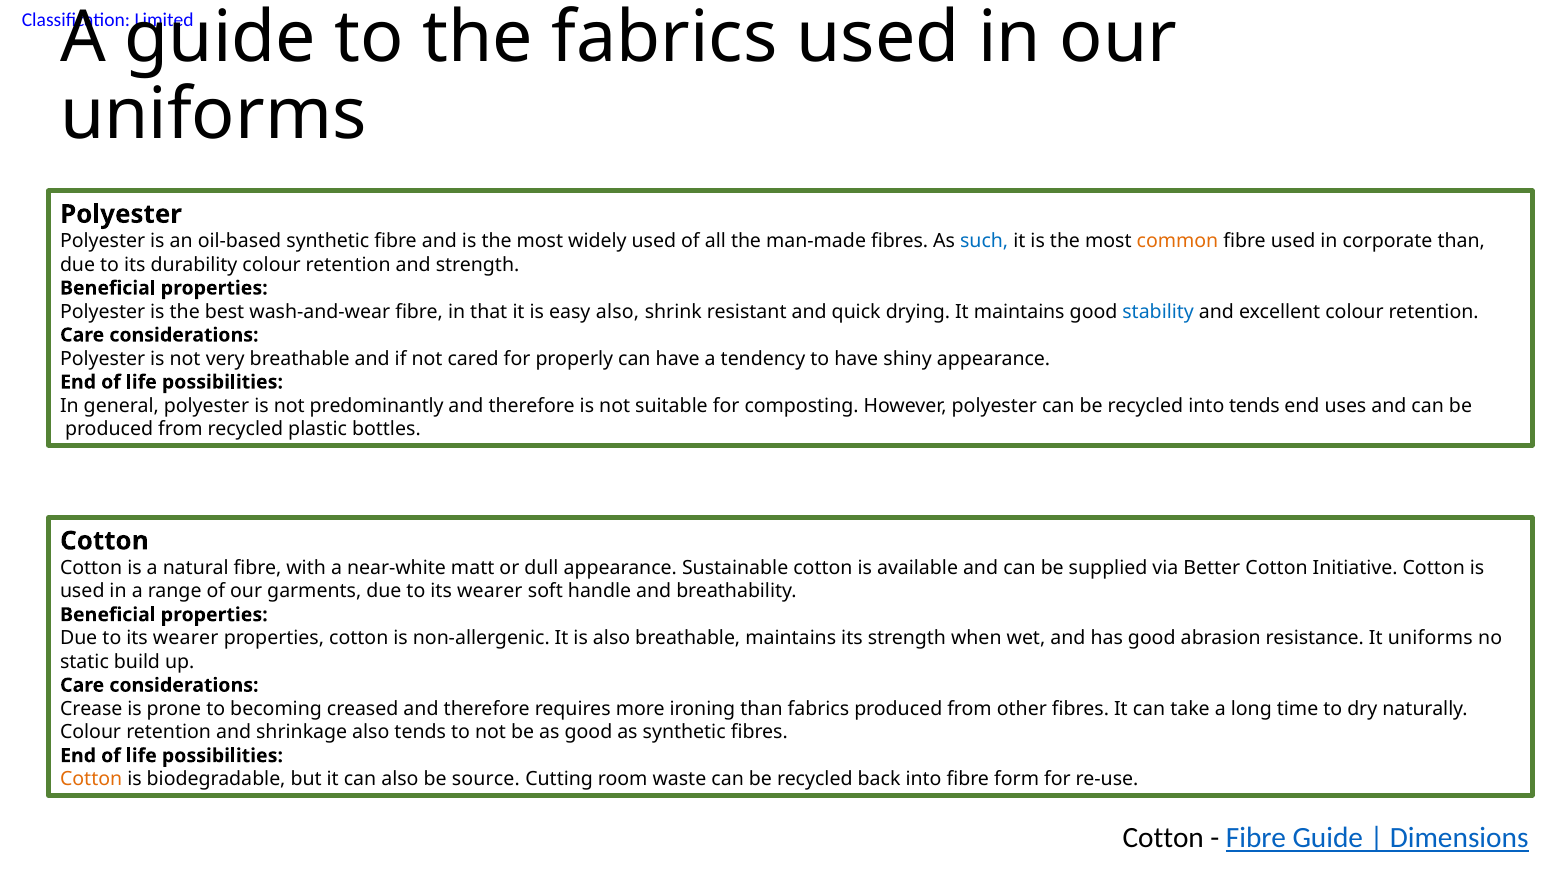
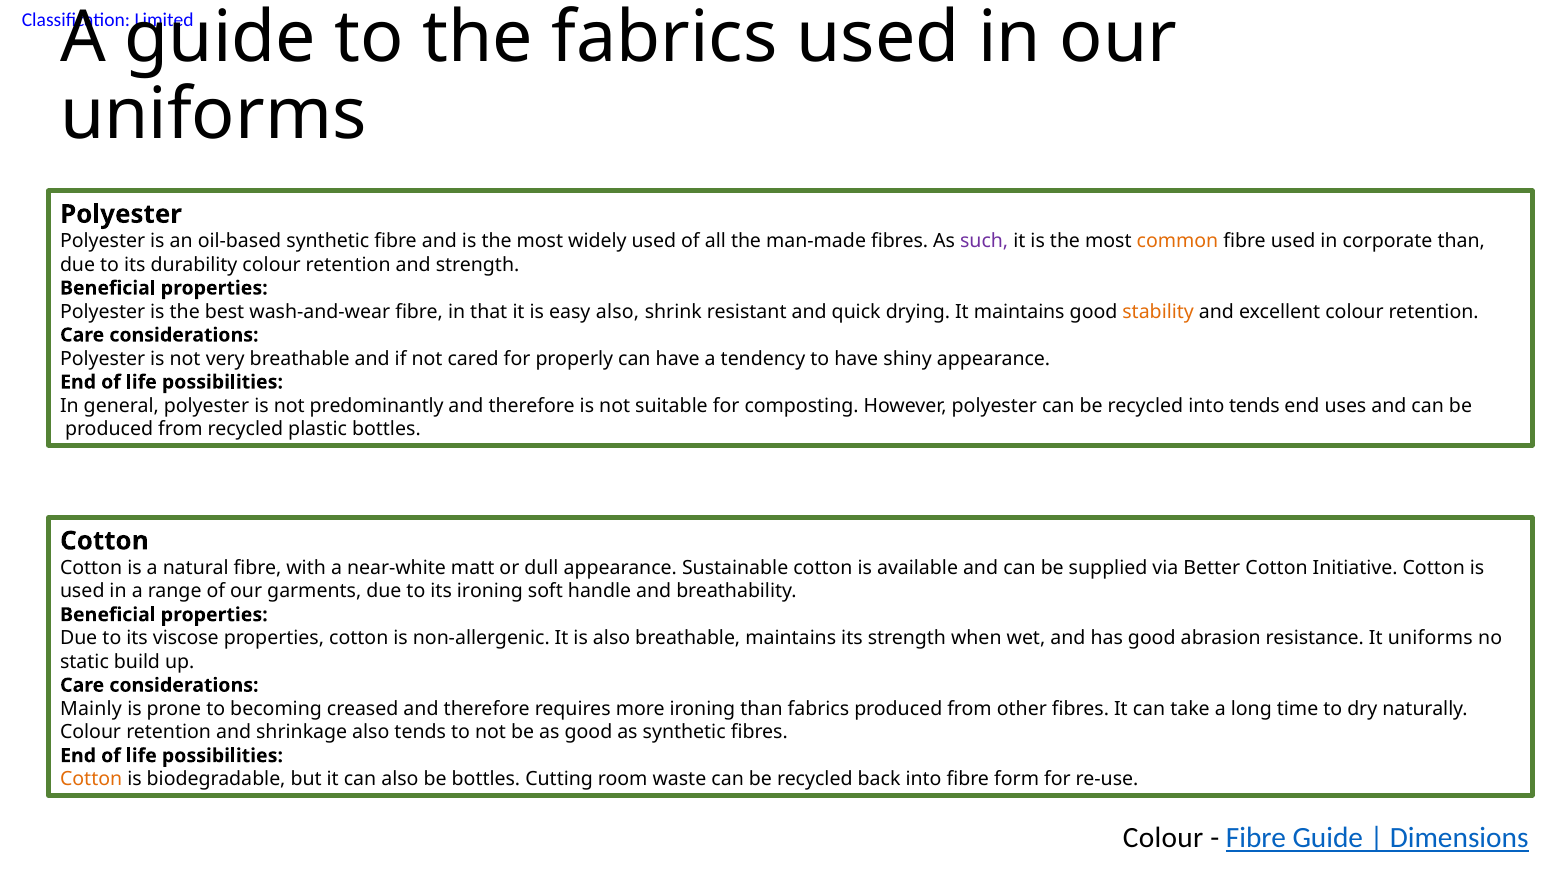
such colour: blue -> purple (984, 241)
stability colour: blue -> orange (1158, 311)
wearer: wearer -> ironing (490, 591)
wearer: wearer -> viscose (186, 638)
Crease: Crease -> Mainly (91, 708)
be source: source -> bottles (486, 779)
Cotton: Cotton -> Colour (1163, 838)
